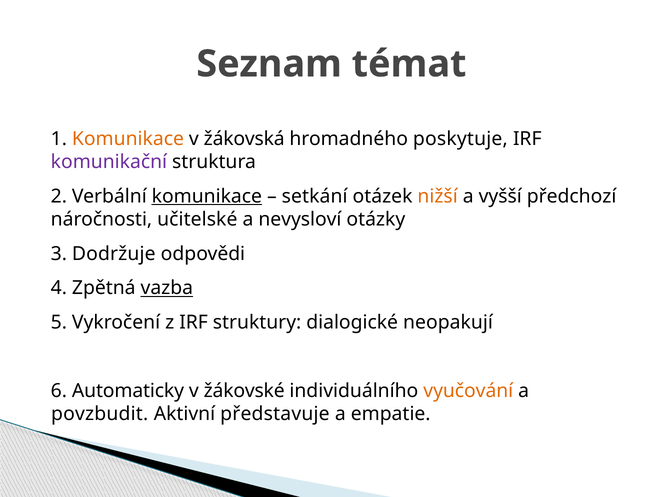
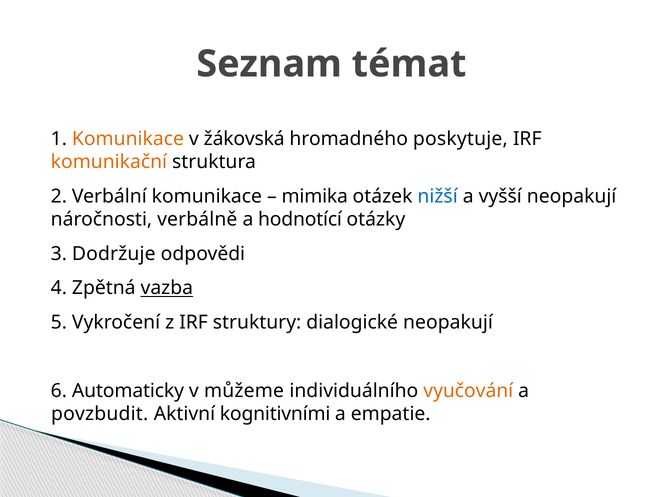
komunikační colour: purple -> orange (109, 162)
komunikace underline: present -> none (207, 196)
setkání: setkání -> mimika (315, 196)
nižší colour: orange -> blue (438, 196)
vyšší předchozí: předchozí -> neopakují (572, 196)
učitelské: učitelské -> verbálně (197, 220)
nevysloví: nevysloví -> hodnotící (300, 220)
žákovské: žákovské -> můžeme (244, 391)
představuje: představuje -> kognitivními (275, 414)
